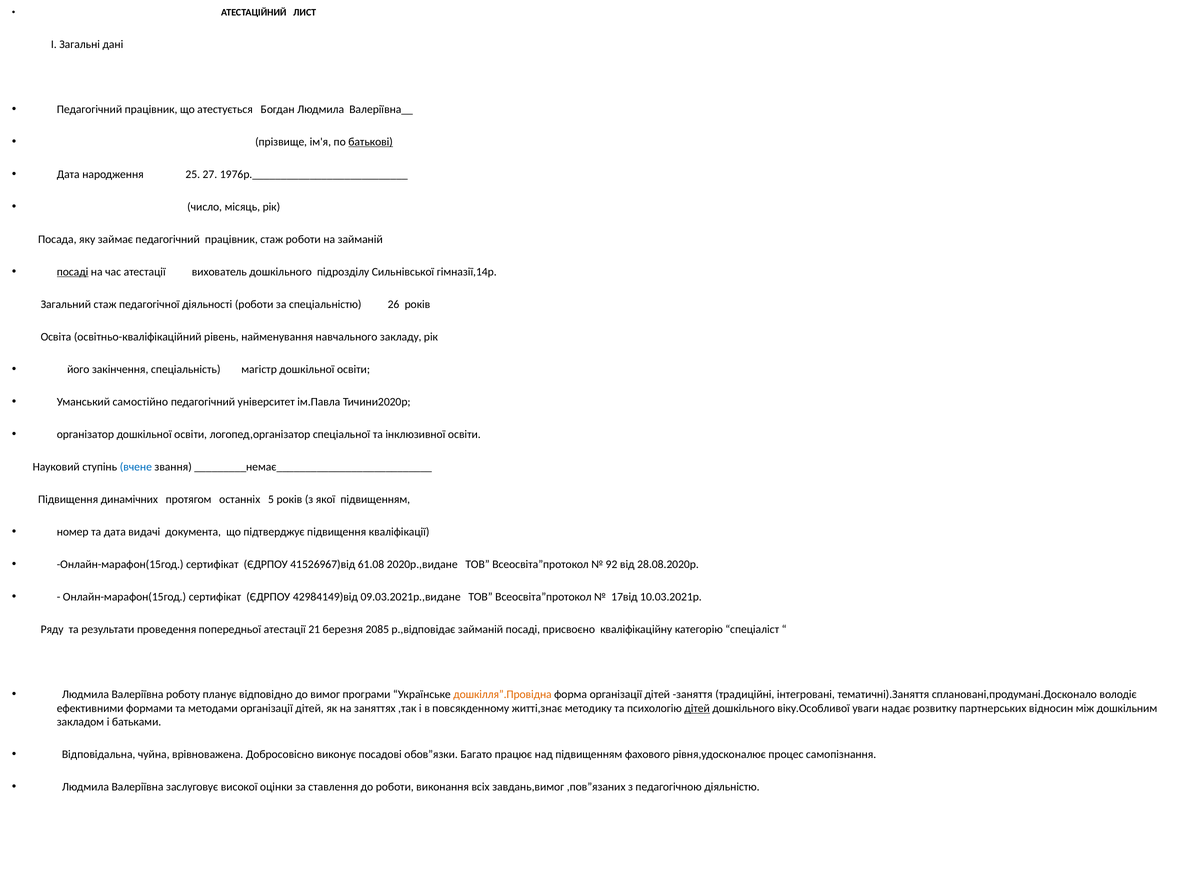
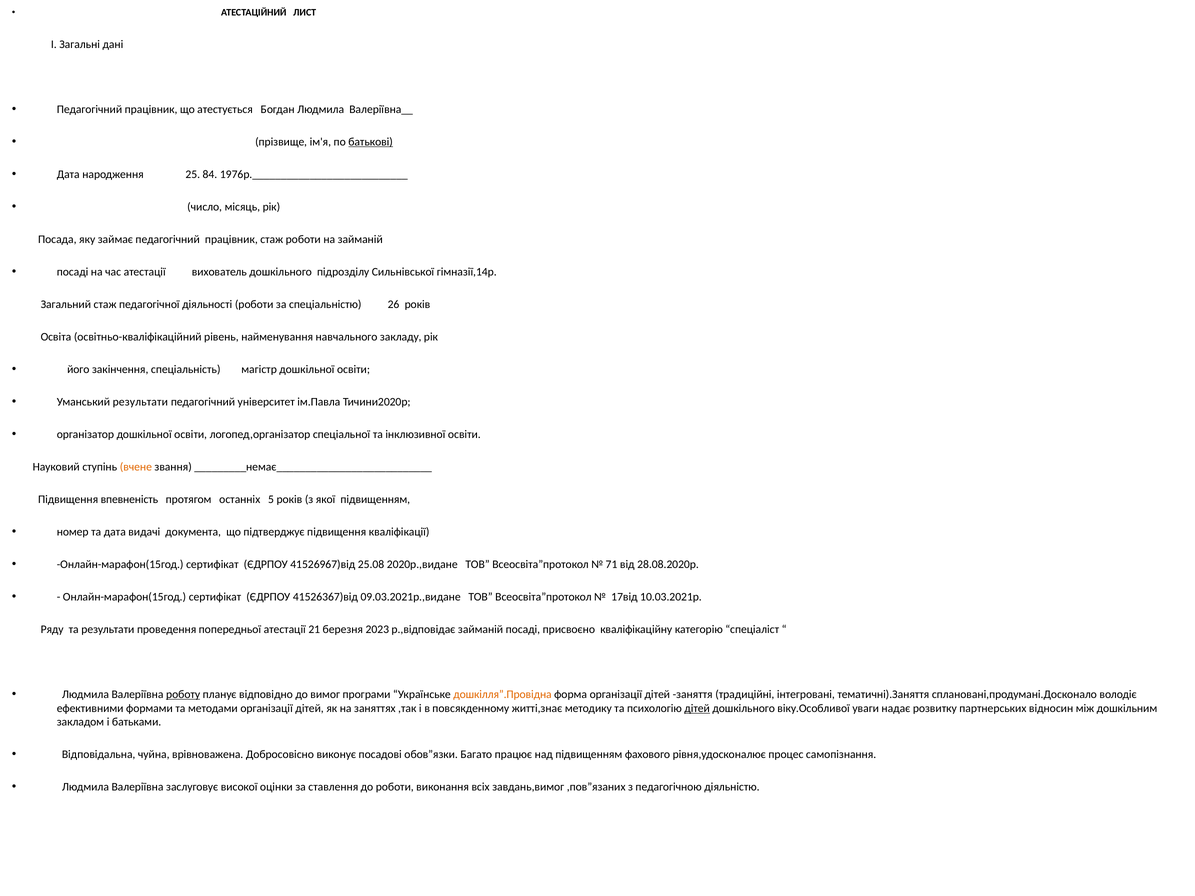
27: 27 -> 84 (210, 174)
посаді underline: present -> none (73, 272)
Уманський самостійно: самостійно -> результати (140, 402)
вчене colour: blue -> orange (136, 467)
динамічних: динамічних -> впевненість (129, 499)
61.08: 61.08 -> 25.08 (371, 564)
92: 92 -> 71 (611, 564)
42984149)від: 42984149)від -> 41526367)від (325, 597)
2085: 2085 -> 2023 (377, 629)
роботу underline: none -> present (183, 694)
